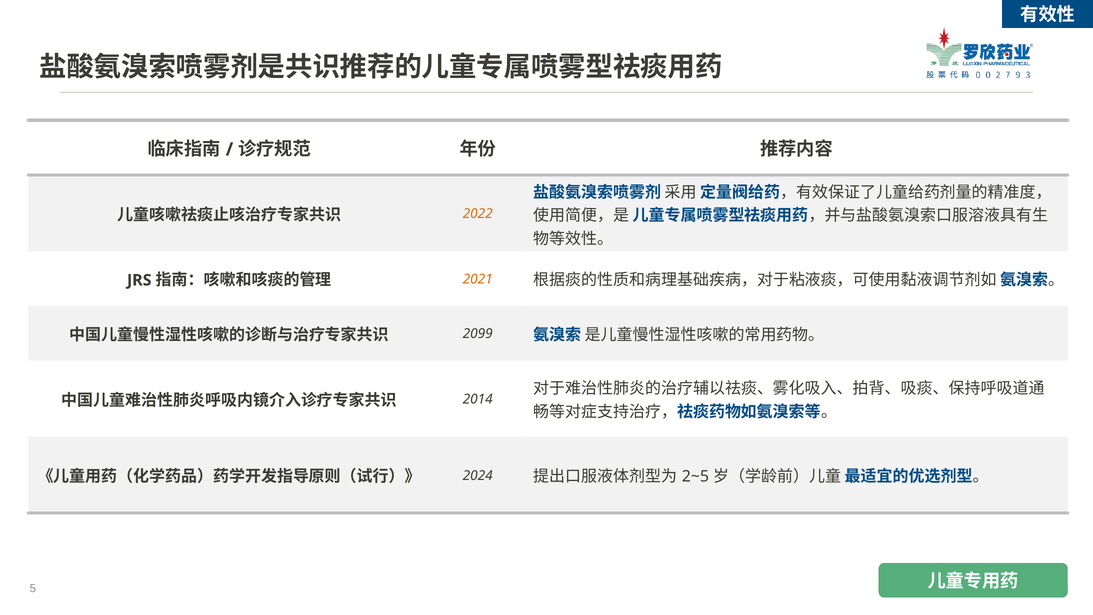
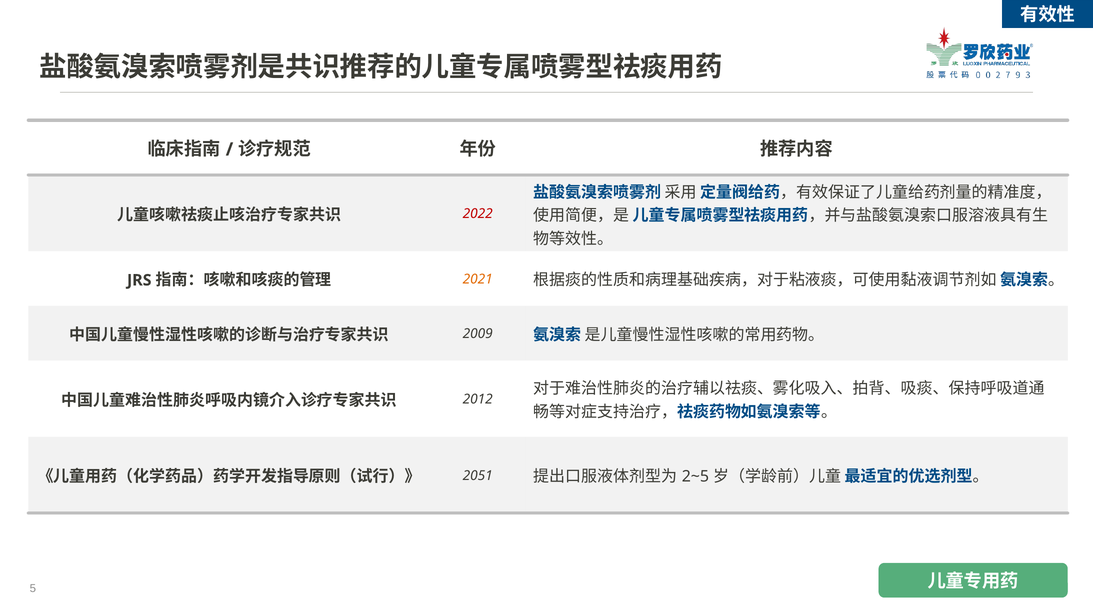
2022 colour: orange -> red (478, 214)
2099: 2099 -> 2009 (478, 334)
2014: 2014 -> 2012 (478, 399)
2024: 2024 -> 2051 (478, 476)
